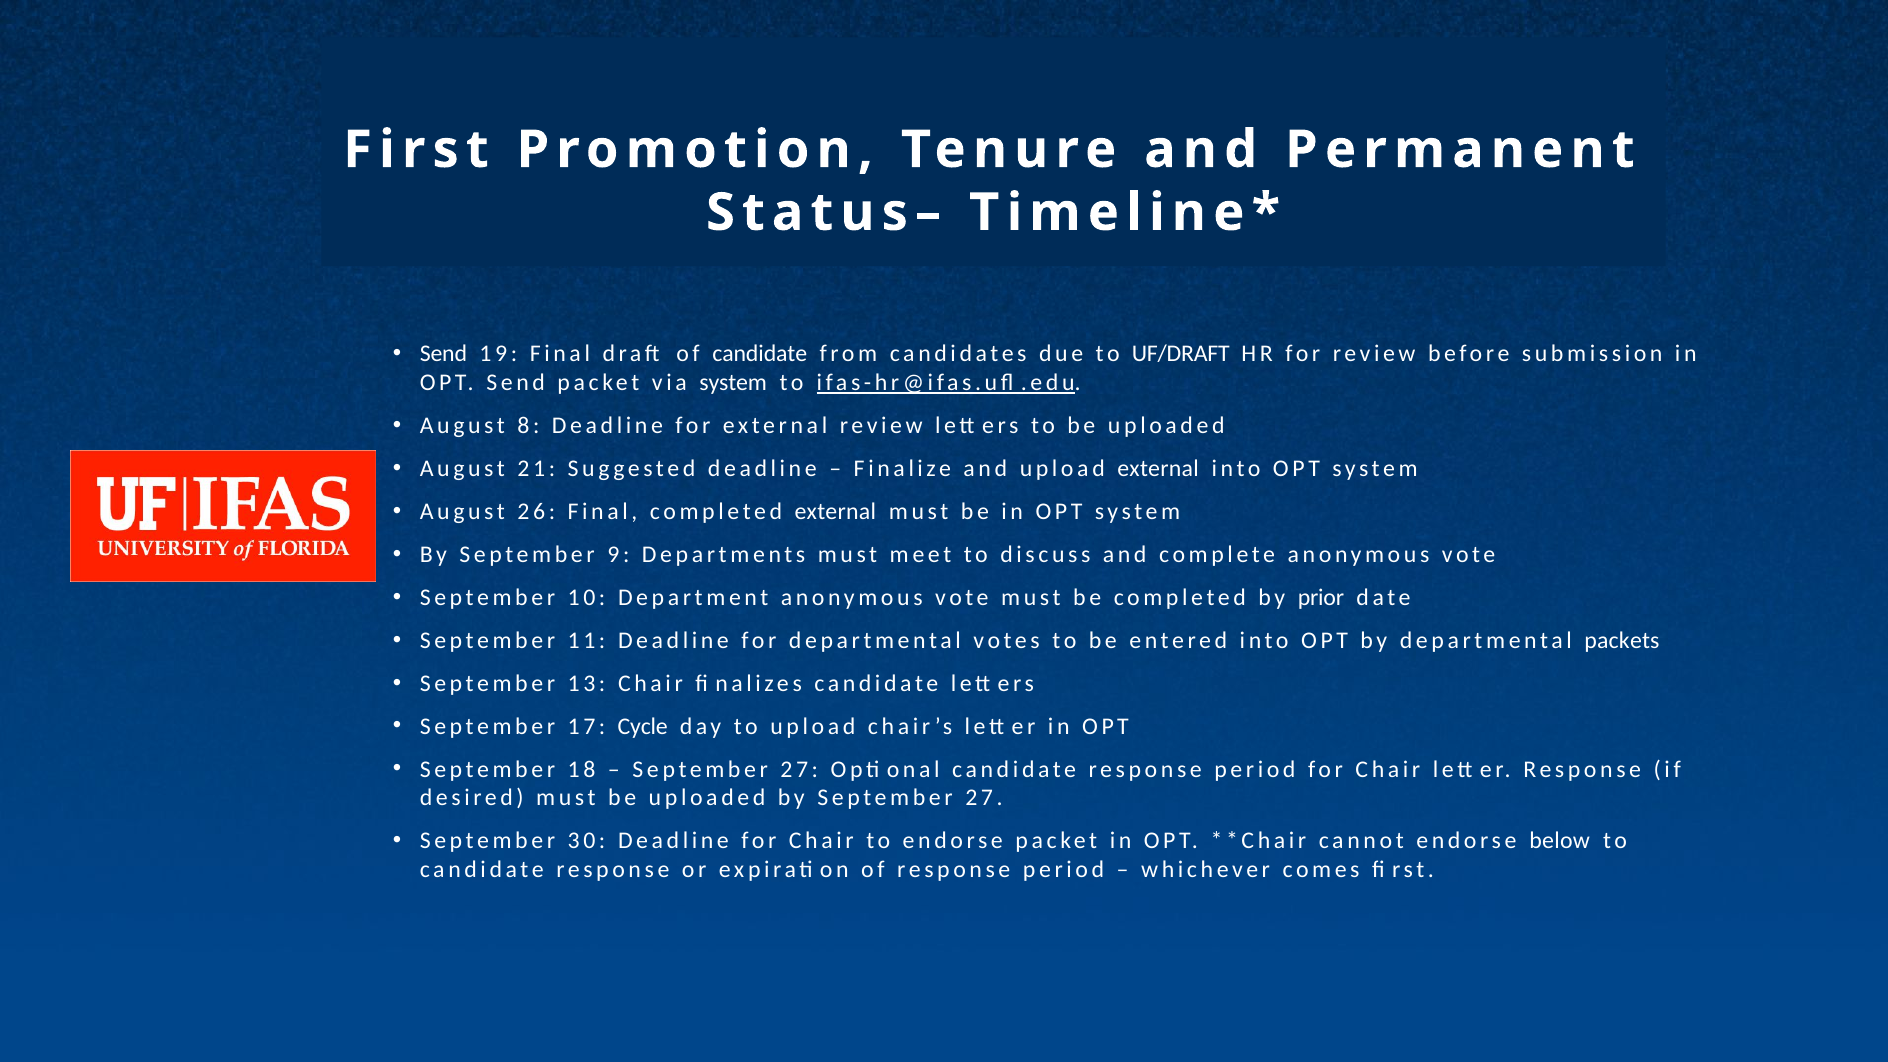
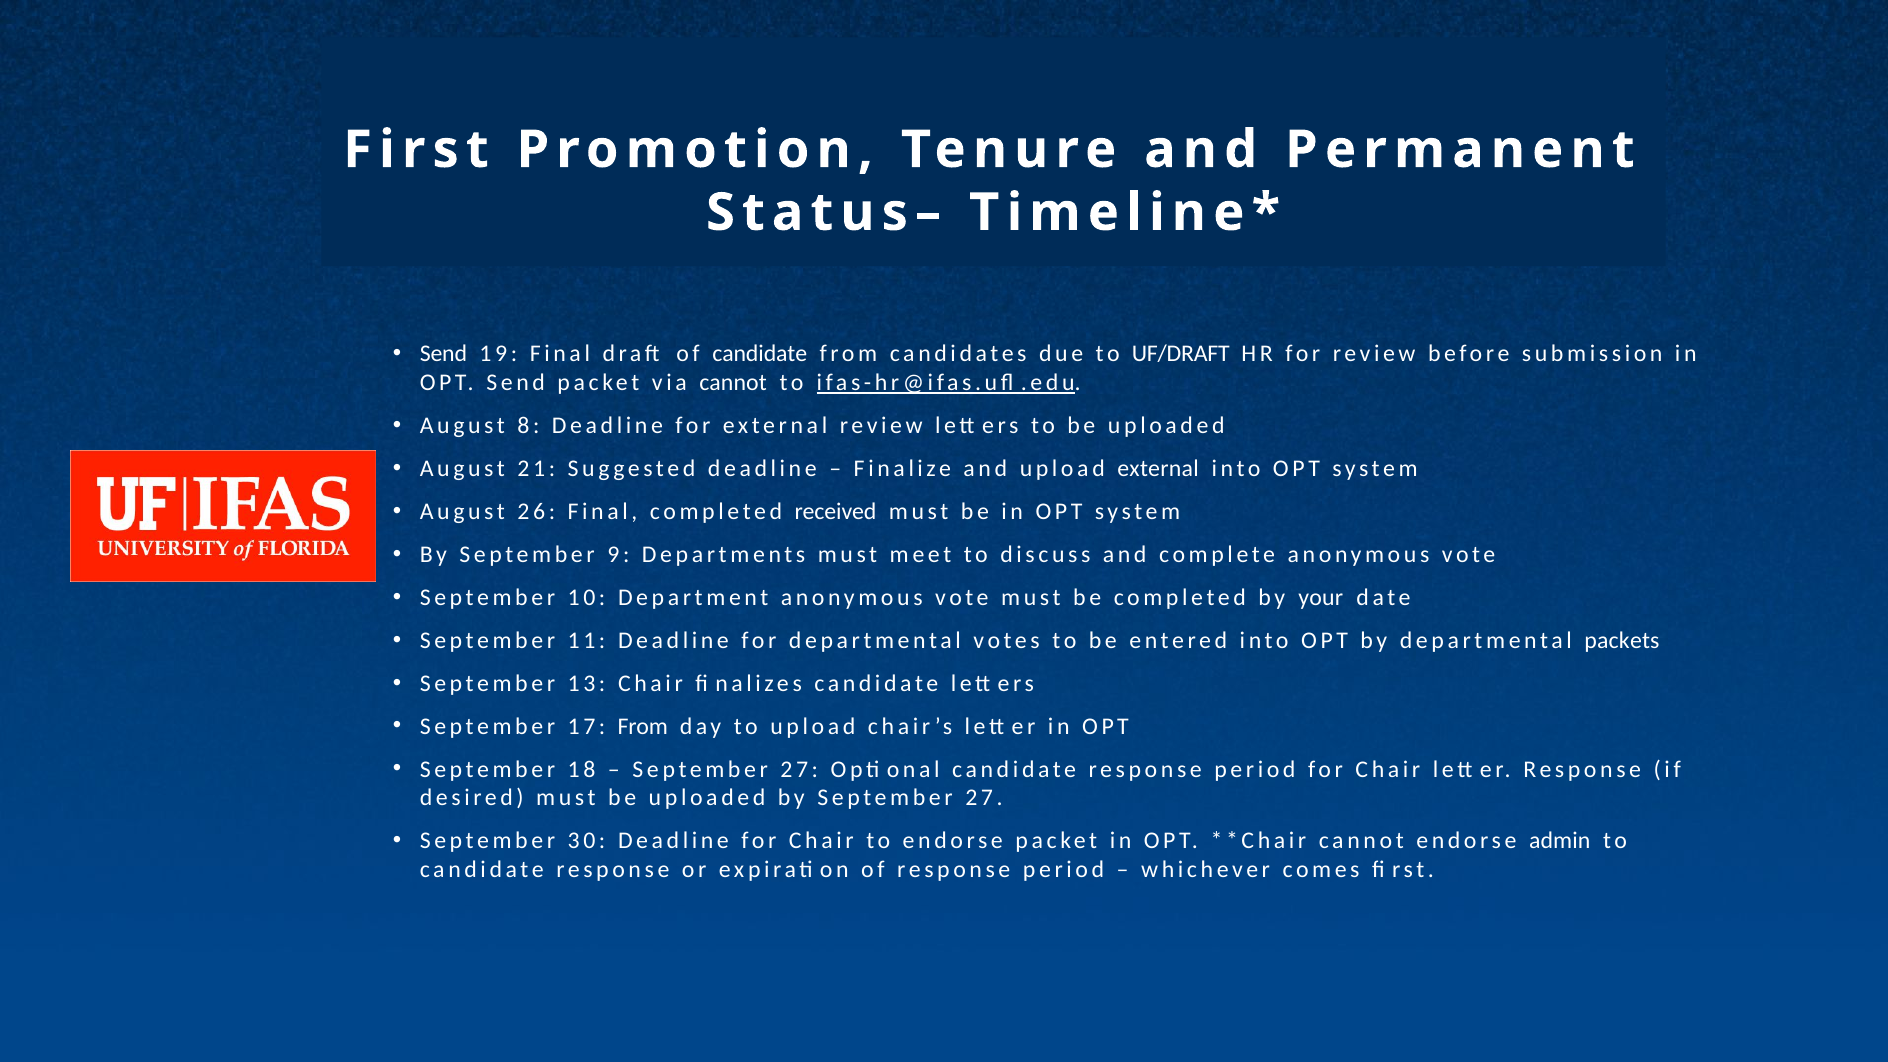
via system: system -> cannot (733, 382)
completed external: external -> received (836, 512)
prior: prior -> your (1321, 598)
17 Cycle: Cycle -> From (643, 726)
below: below -> admin (1560, 841)
